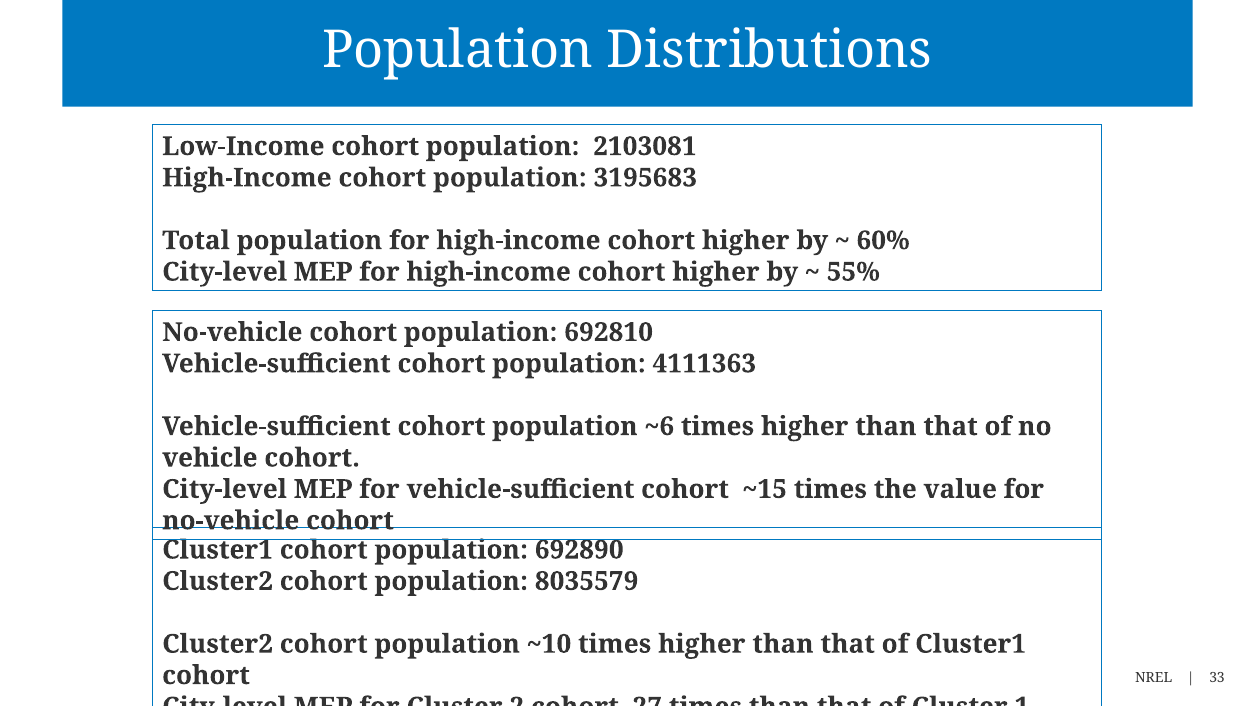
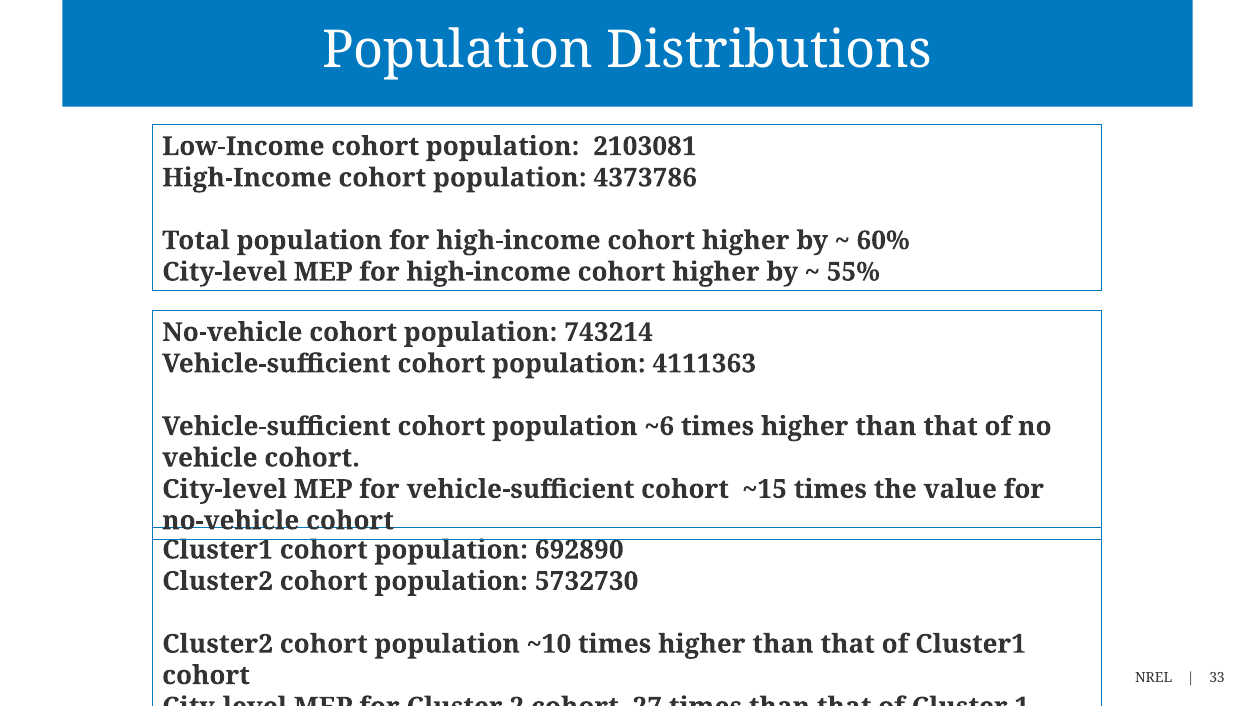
3195683: 3195683 -> 4373786 (645, 178)
692810: 692810 -> 743214 (609, 332)
8035579: 8035579 -> 5732730 (587, 581)
